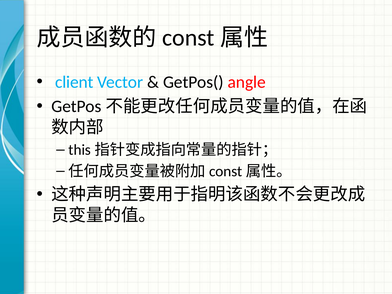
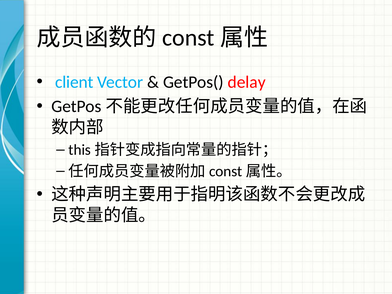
angle: angle -> delay (247, 82)
